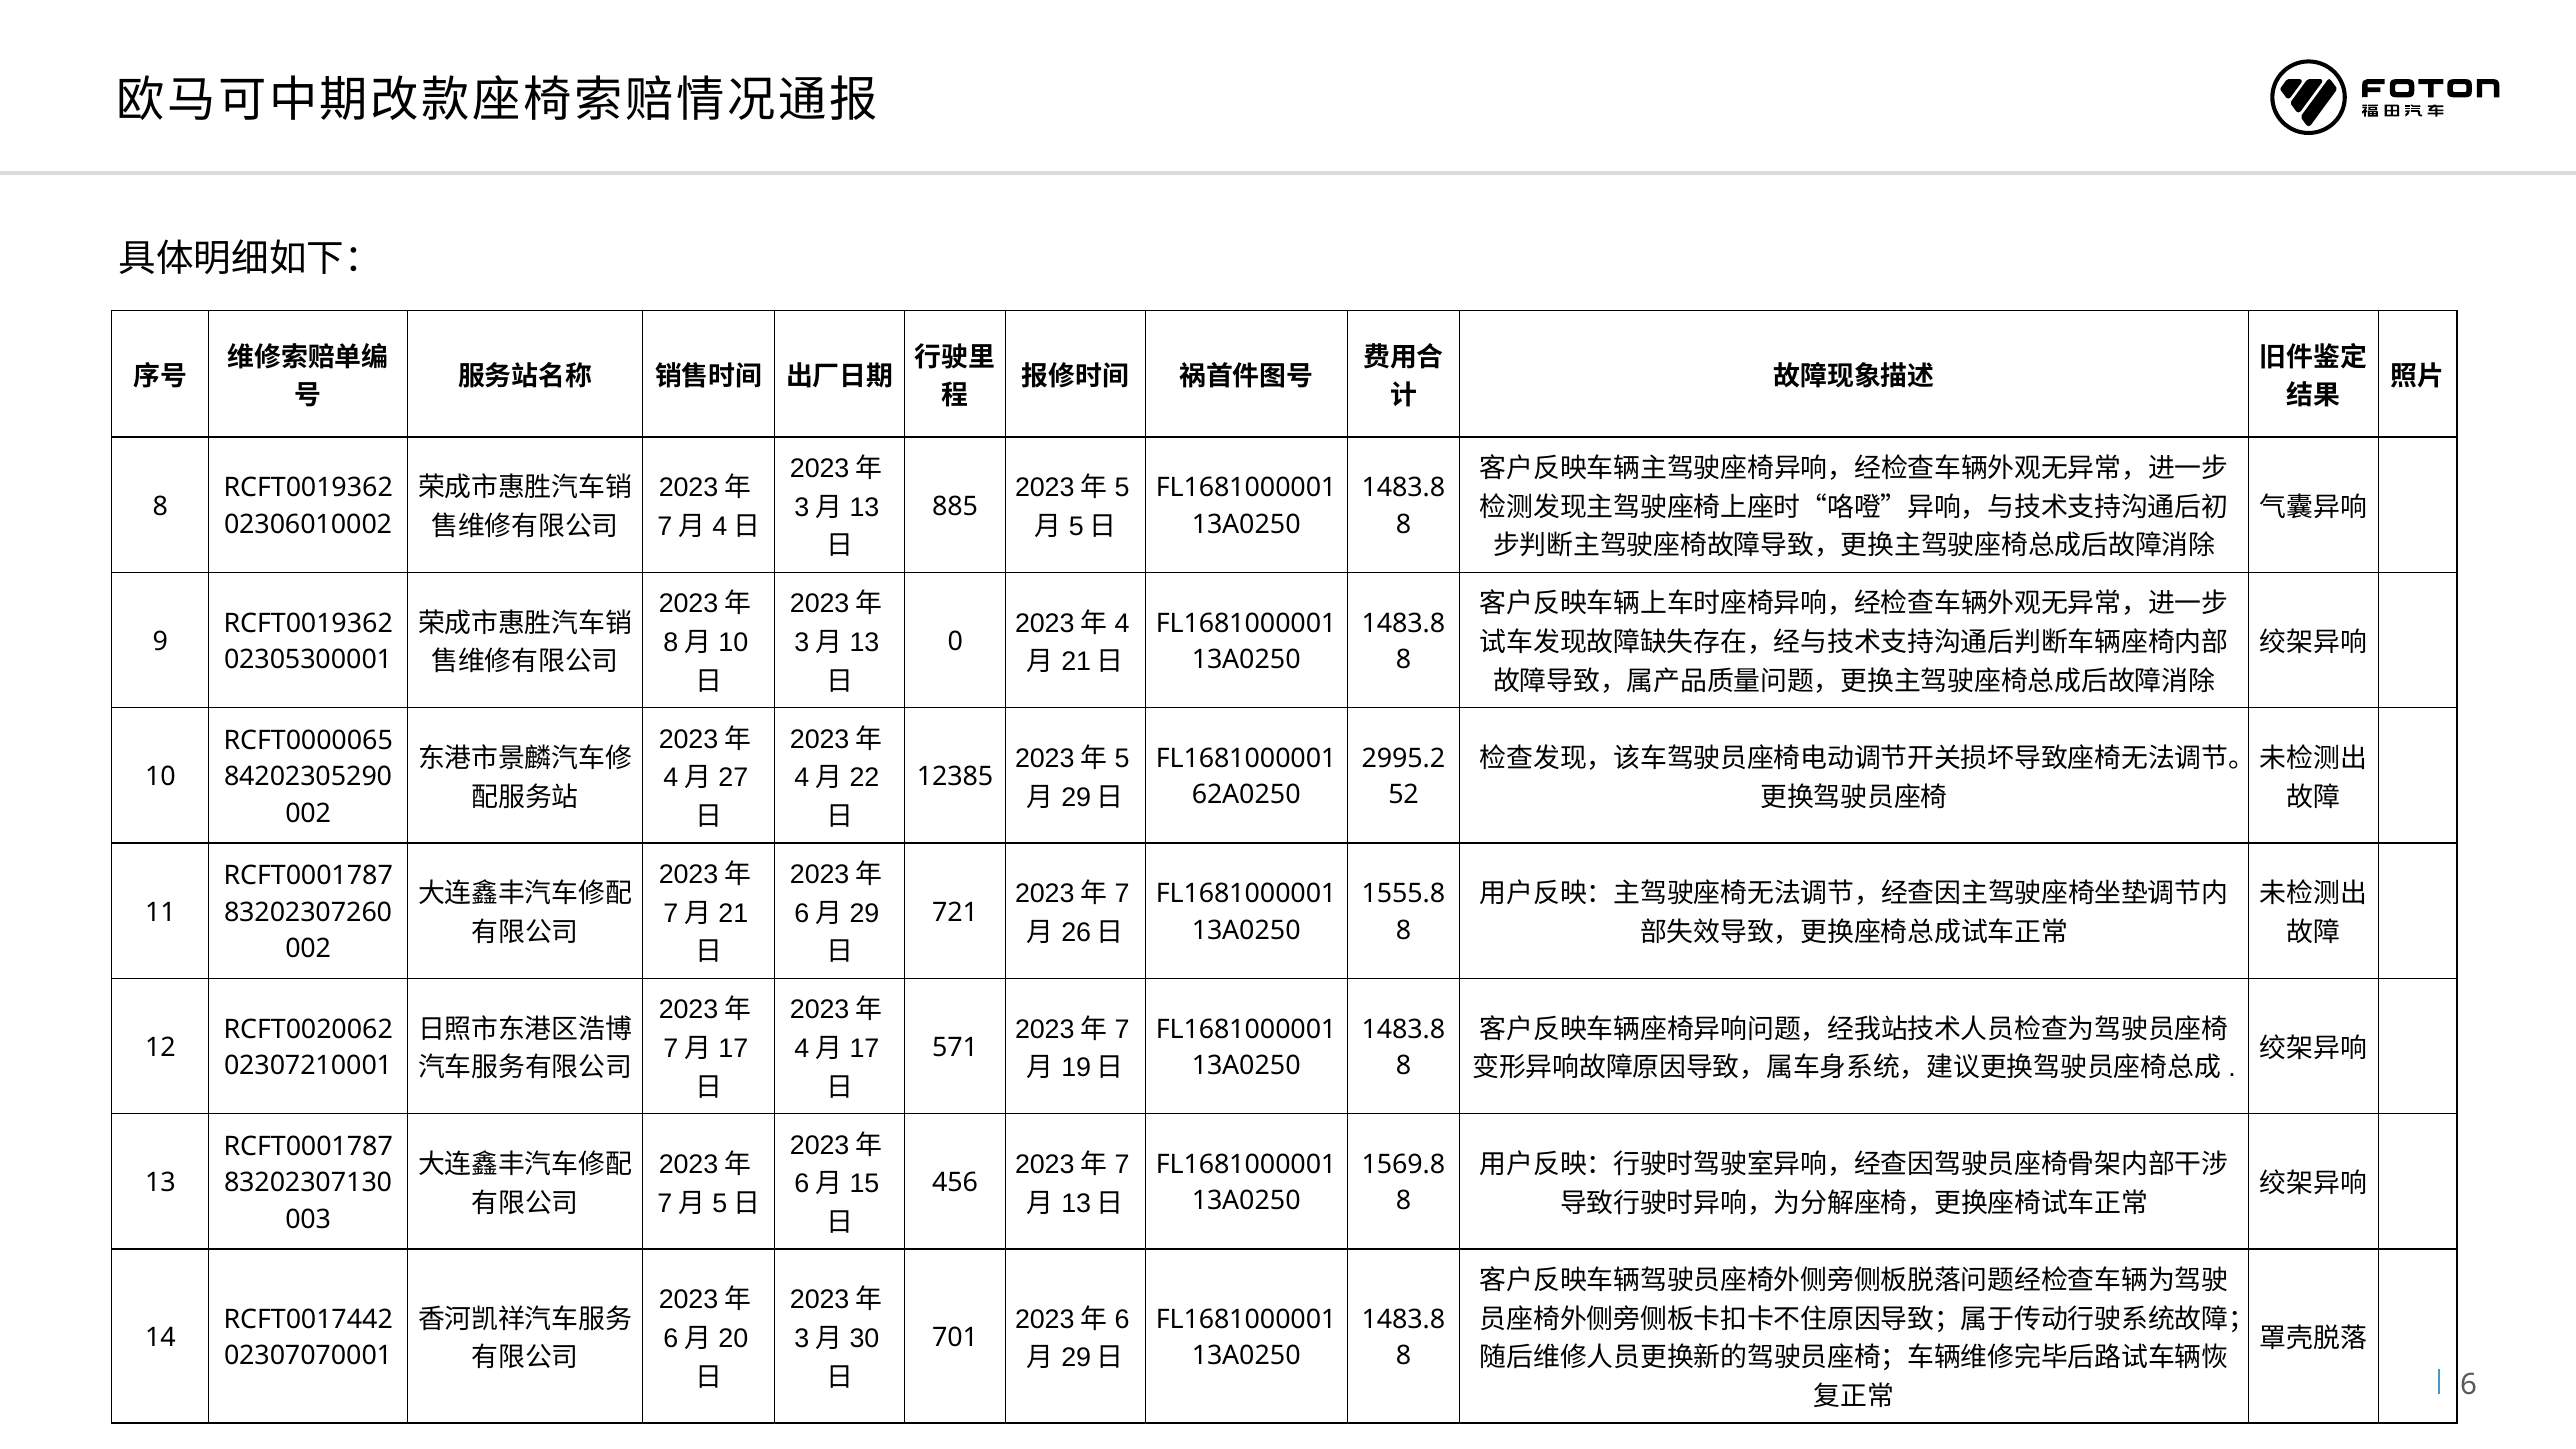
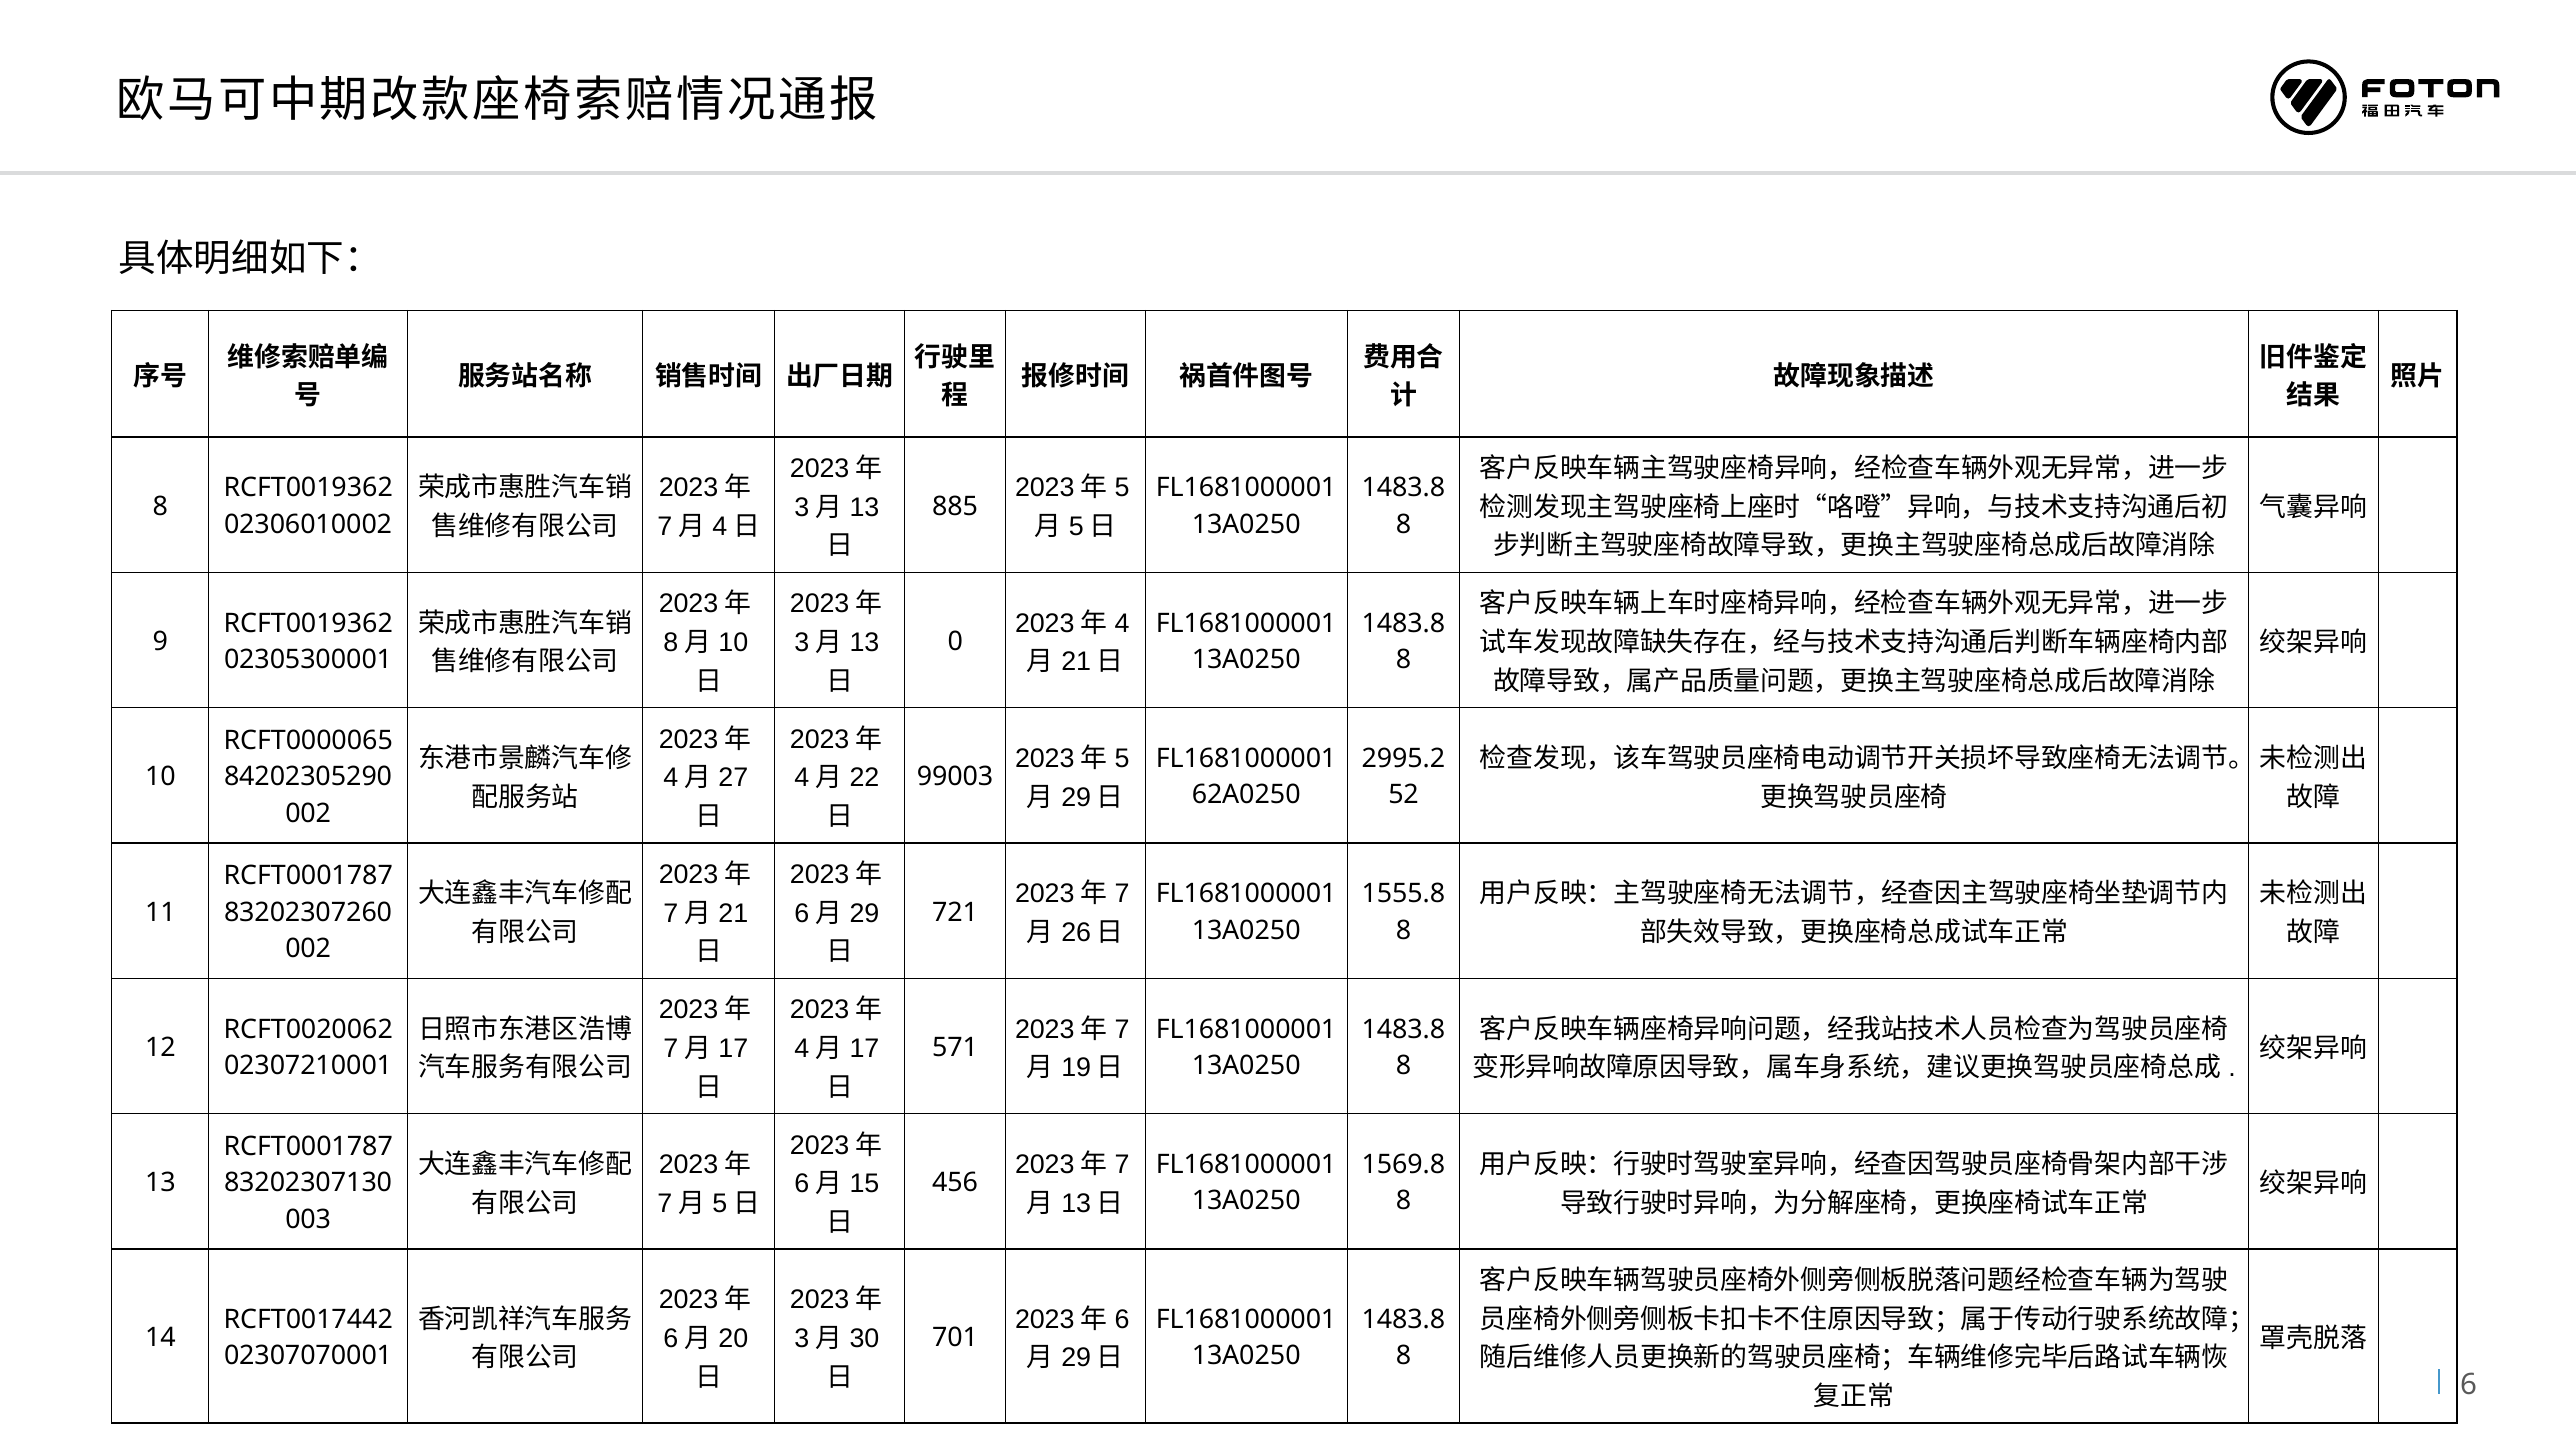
12385: 12385 -> 99003 (955, 777)
